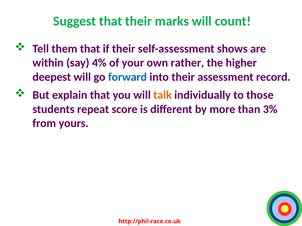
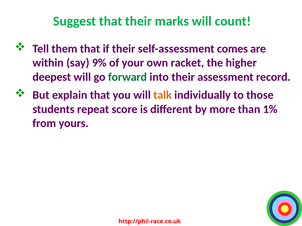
shows: shows -> comes (232, 49)
4%: 4% -> 9% (99, 63)
rather: rather -> racket (187, 63)
forward colour: blue -> green (127, 77)
3%: 3% -> 1% (270, 109)
